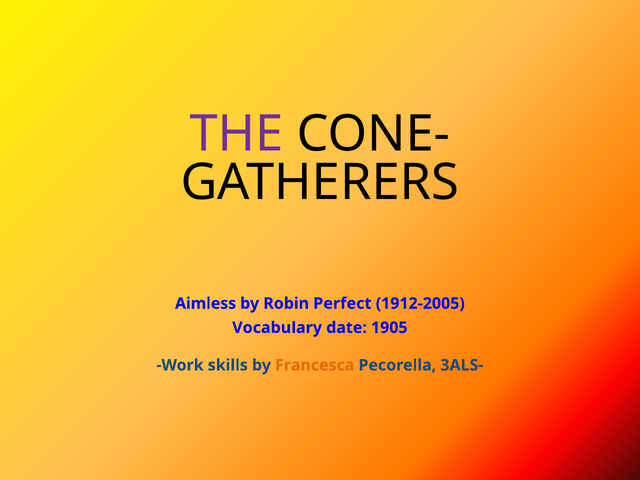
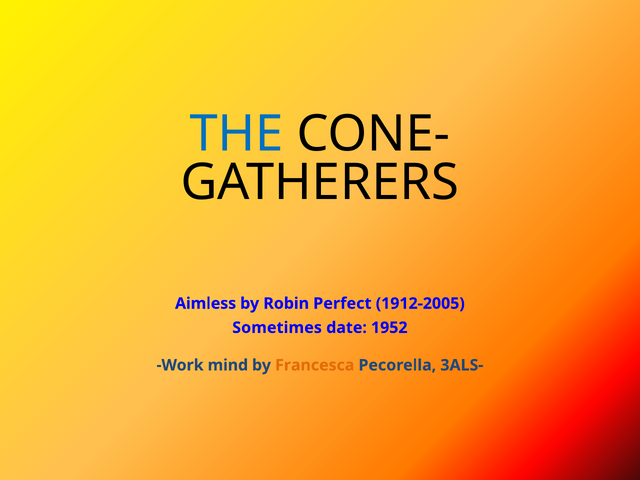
THE colour: purple -> blue (237, 134)
Vocabulary: Vocabulary -> Sometimes (277, 328)
1905: 1905 -> 1952 (389, 328)
skills: skills -> mind (228, 365)
